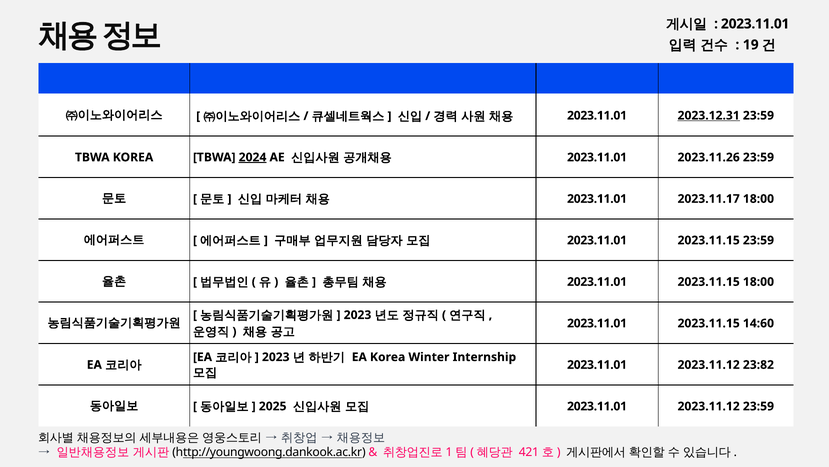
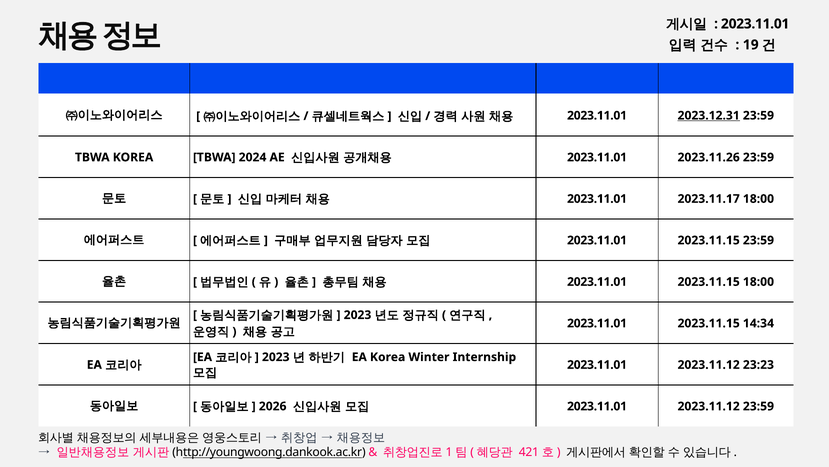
2024 underline: present -> none (253, 157)
14:60: 14:60 -> 14:34 (758, 323)
23:82: 23:82 -> 23:23 (758, 364)
2025: 2025 -> 2026 (273, 406)
